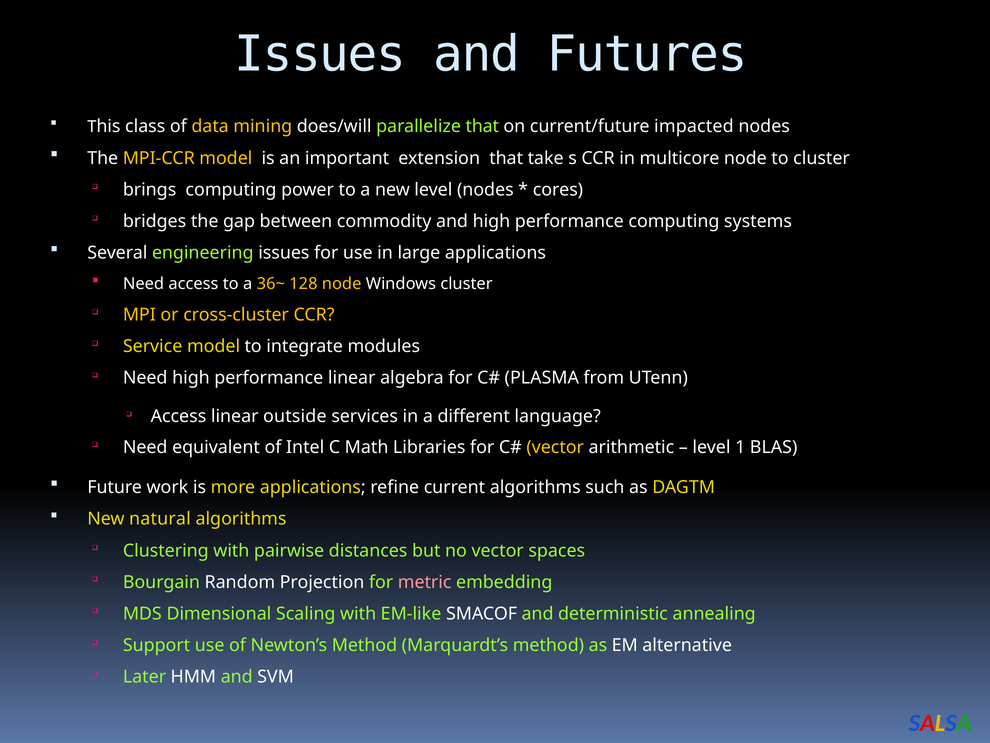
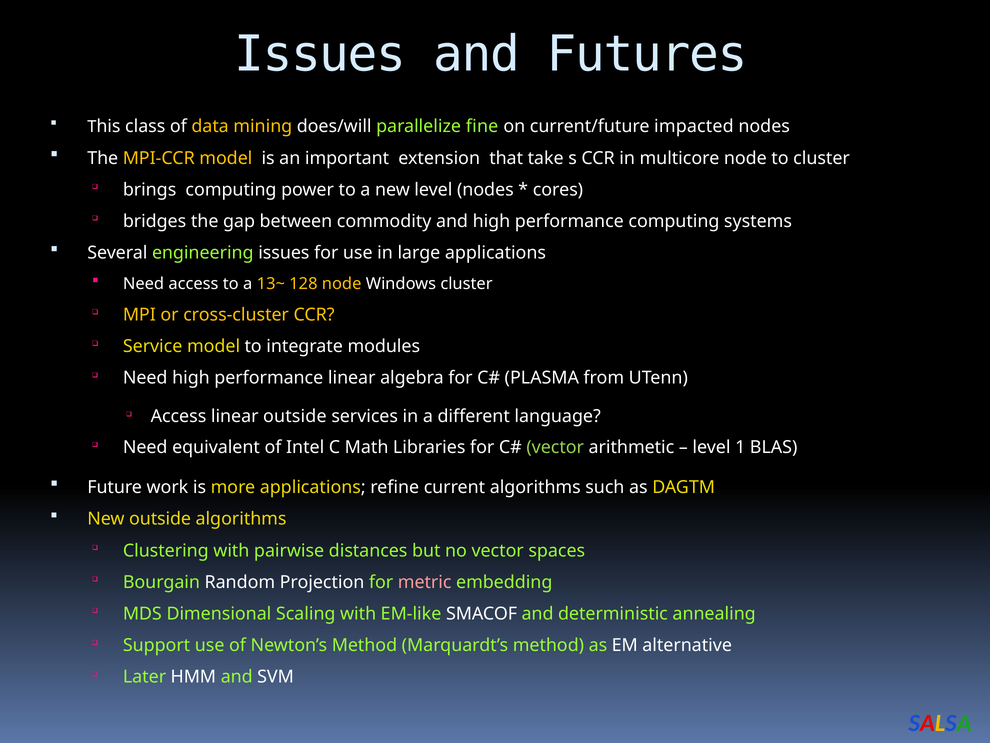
parallelize that: that -> fine (482, 126)
36~: 36~ -> 13~ (271, 284)
vector colour: yellow -> light green (555, 447)
New natural: natural -> outside (160, 519)
